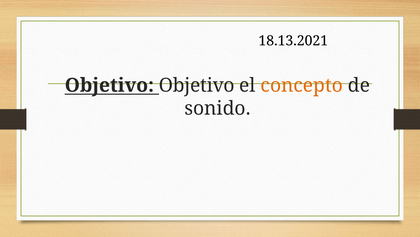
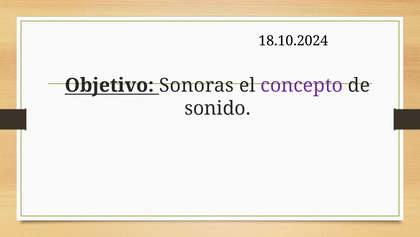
18.13.2021: 18.13.2021 -> 18.10.2024 (293, 41)
Objetivo Objetivo: Objetivo -> Sonoras (197, 85)
concepto colour: orange -> purple (302, 85)
